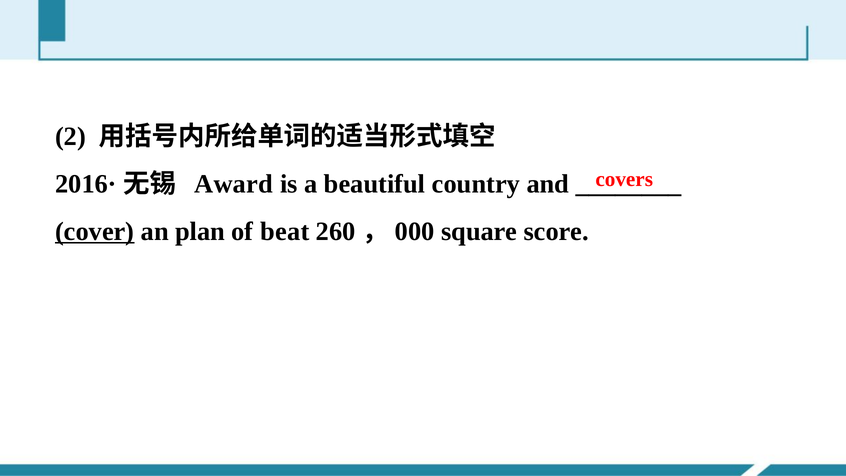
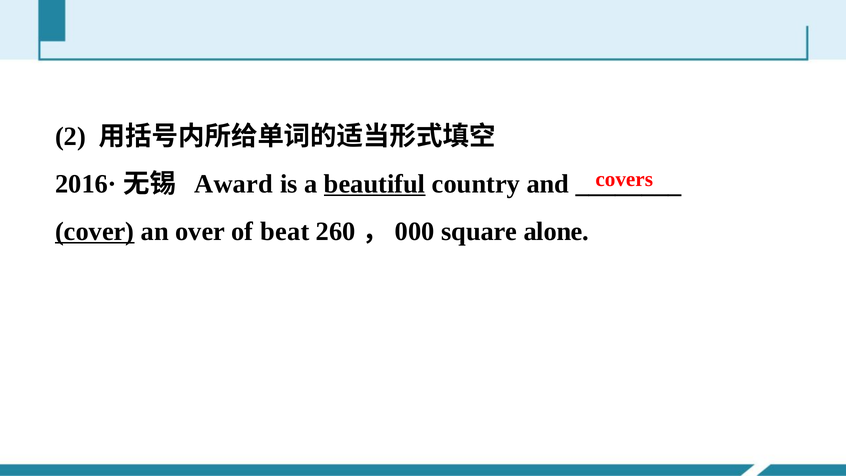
beautiful underline: none -> present (375, 184)
plan: plan -> over (200, 231)
score: score -> alone (556, 231)
